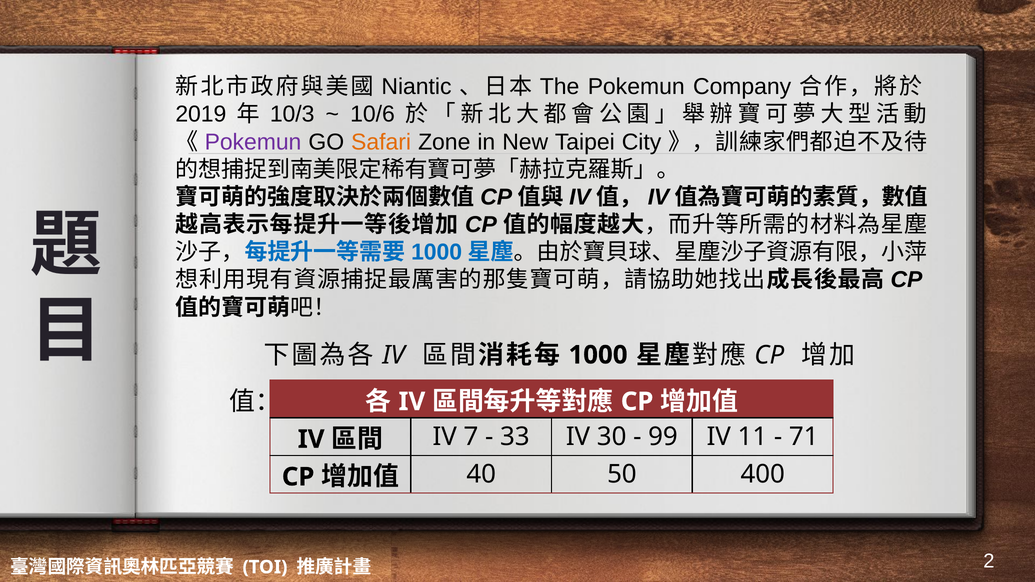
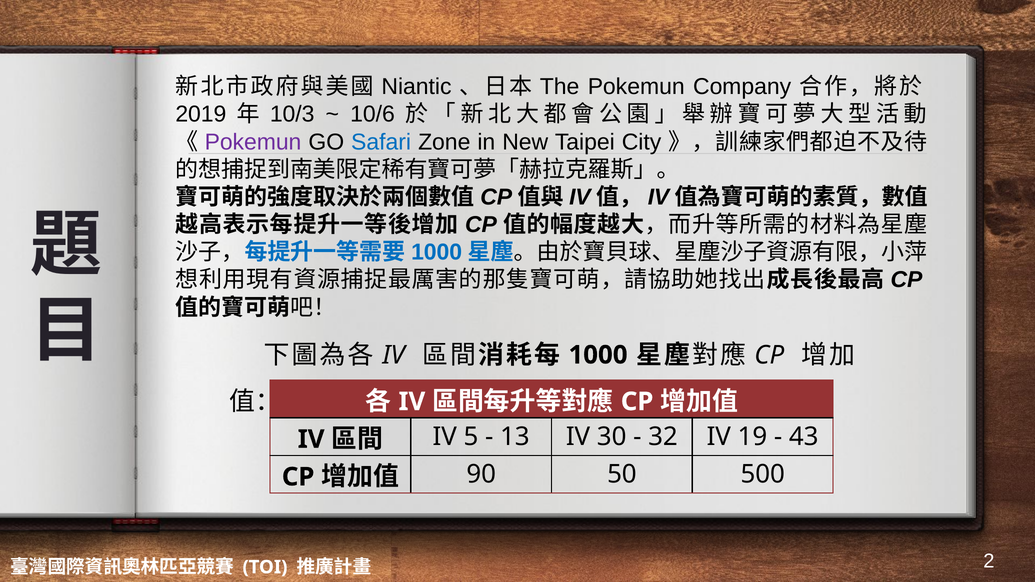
Safari colour: orange -> blue (381, 142)
7: 7 -> 5 (471, 437)
33: 33 -> 13 (515, 437)
99: 99 -> 32 (663, 437)
11: 11 -> 19 (752, 437)
71: 71 -> 43 (804, 437)
40: 40 -> 90 (481, 475)
400: 400 -> 500 (763, 475)
